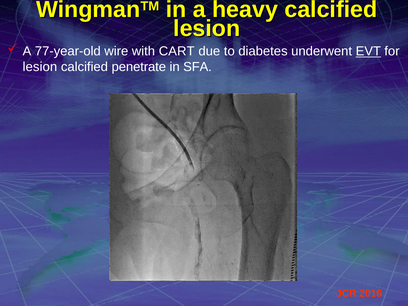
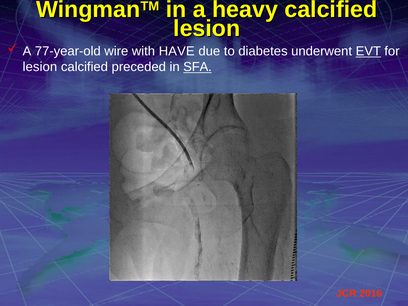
CART: CART -> HAVE (177, 51)
penetrate: penetrate -> preceded (139, 67)
SFA underline: none -> present (197, 67)
